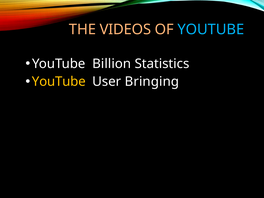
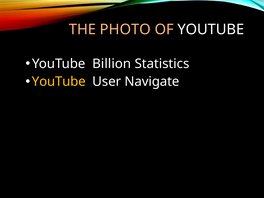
VIDEOS: VIDEOS -> PHOTO (125, 29)
YOUTUBE colour: light blue -> white (211, 29)
Bringing: Bringing -> Navigate (152, 82)
